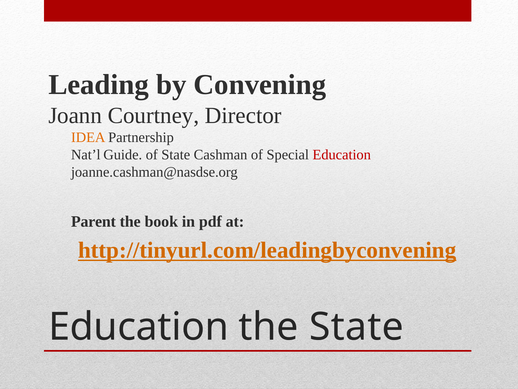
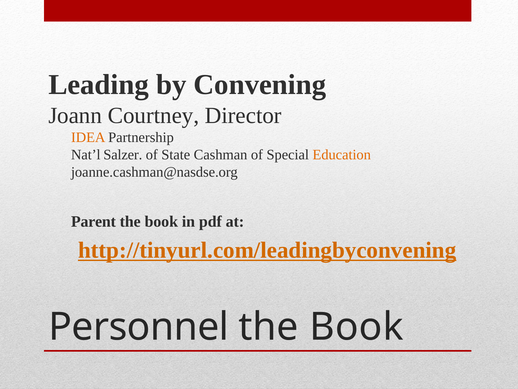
Guide: Guide -> Salzer (123, 155)
Education colour: red -> orange (342, 155)
Education: Education -> Personnel (139, 326)
State: State -> Book (356, 326)
